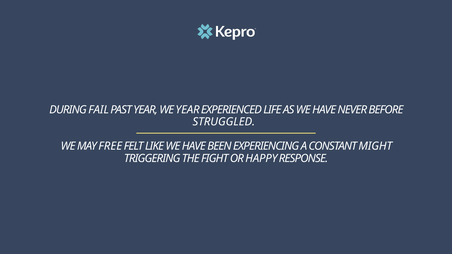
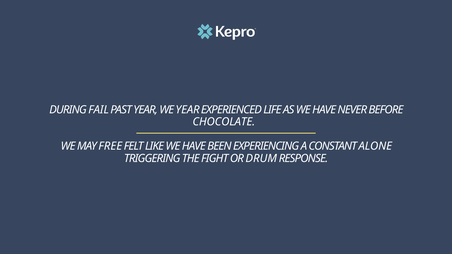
STRUGGLED: STRUGGLED -> CHOCOLATE (224, 122)
MIGHT: MIGHT -> ALONE (375, 146)
HAPPY: HAPPY -> DRUM (261, 159)
